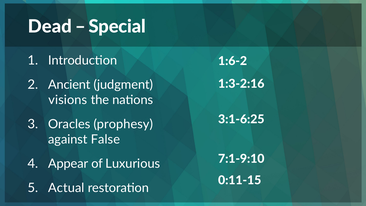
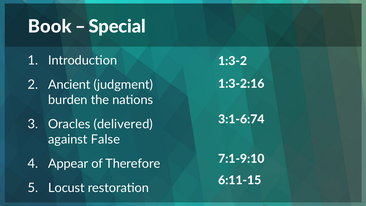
Dead: Dead -> Book (50, 27)
1:6-2: 1:6-2 -> 1:3-2 (233, 61)
visions: visions -> burden (68, 100)
3:1-6:25: 3:1-6:25 -> 3:1-6:74 (241, 119)
prophesy: prophesy -> delivered (123, 124)
Luxurious: Luxurious -> Therefore (133, 164)
0:11-15: 0:11-15 -> 6:11-15 (240, 180)
Actual: Actual -> Locust (66, 188)
